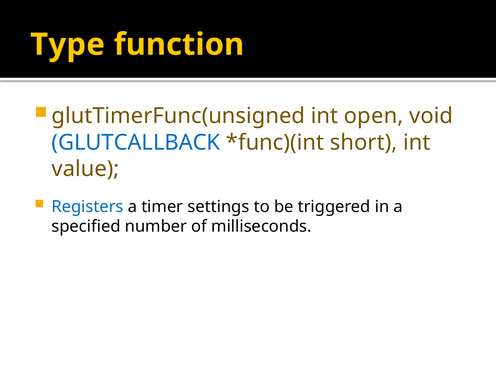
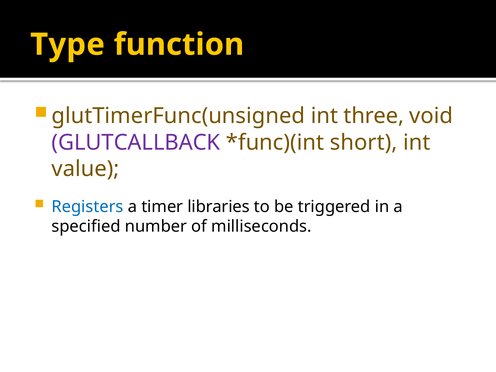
open: open -> three (374, 116)
GLUTCALLBACK colour: blue -> purple (136, 142)
settings: settings -> libraries (219, 207)
